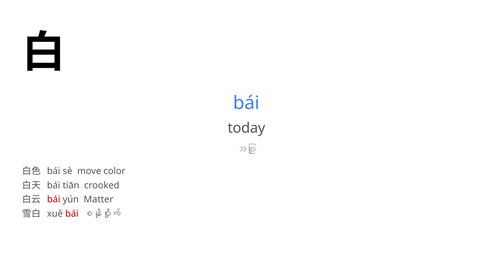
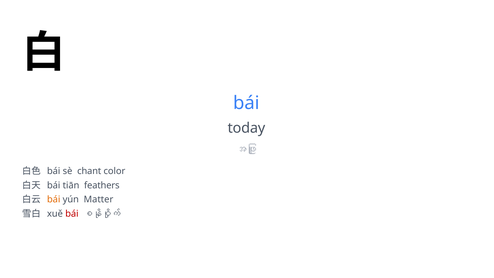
move: move -> chant (89, 171)
crooked: crooked -> feathers (102, 185)
bái colour: red -> orange (54, 199)
